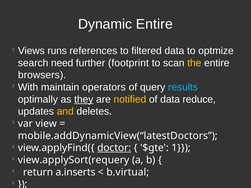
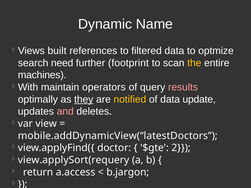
Dynamic Entire: Entire -> Name (154, 24)
runs: runs -> built (57, 51)
browsers: browsers -> machines (42, 75)
results colour: light blue -> pink (183, 87)
reduce: reduce -> update (199, 99)
and colour: yellow -> pink (65, 112)
doctor underline: present -> none (114, 148)
1: 1 -> 2 (181, 148)
a.inserts: a.inserts -> a.access (76, 172)
b.virtual: b.virtual -> b.jargon (128, 172)
